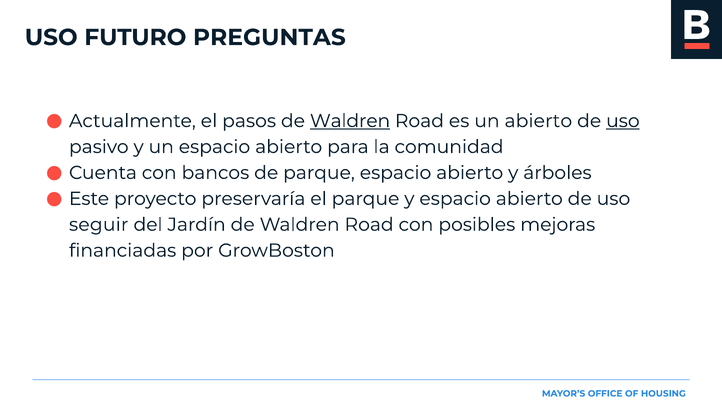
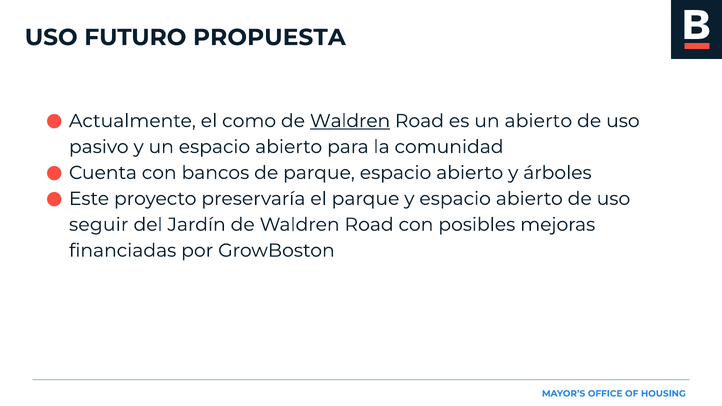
PREGUNTAS: PREGUNTAS -> PROPUESTA (269, 37)
pasos: pasos -> como (249, 121)
uso underline: present -> none (623, 121)
